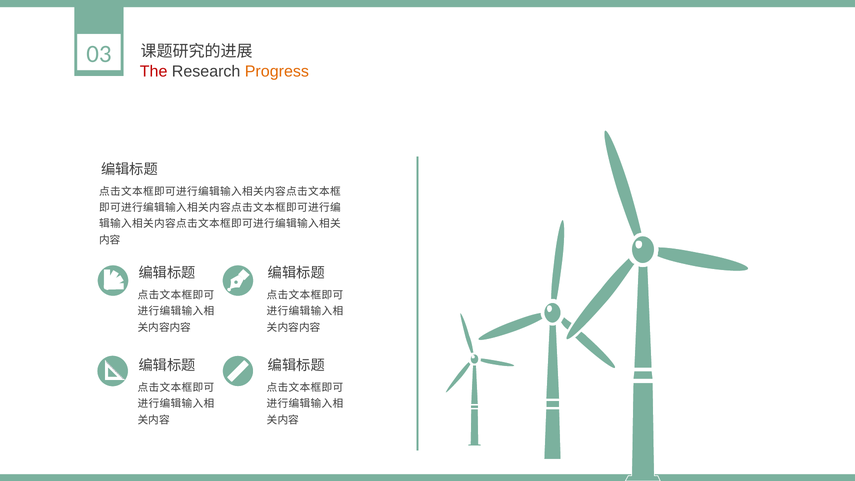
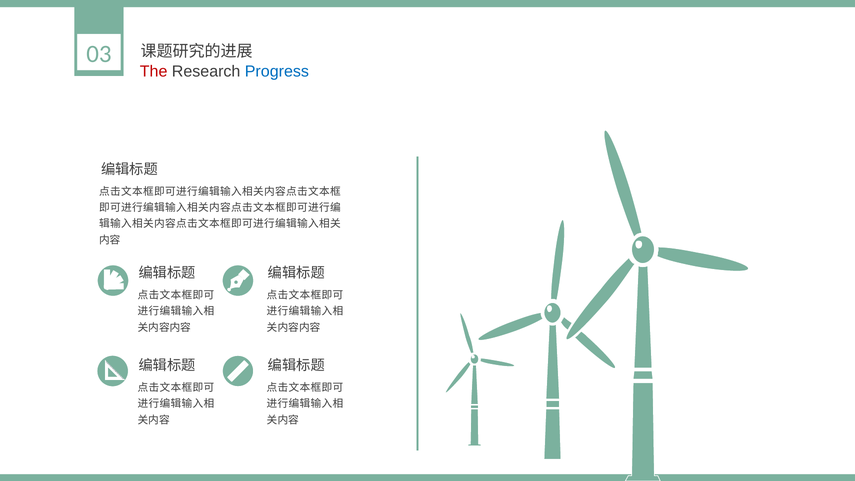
Progress colour: orange -> blue (277, 72)
